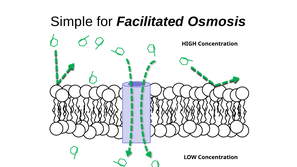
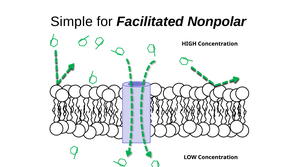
Osmosis: Osmosis -> Nonpolar (217, 22)
